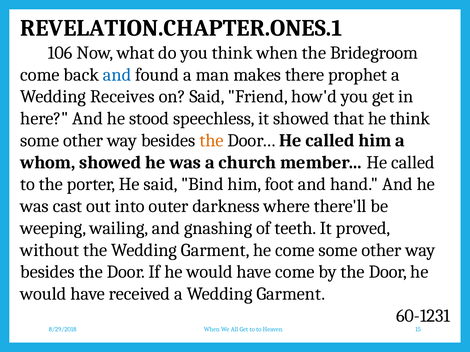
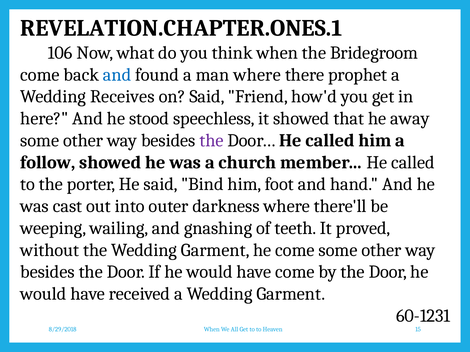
man makes: makes -> where (257, 75)
he think: think -> away (410, 119)
the colour: orange -> purple (211, 141)
whom: whom -> follow (48, 163)
